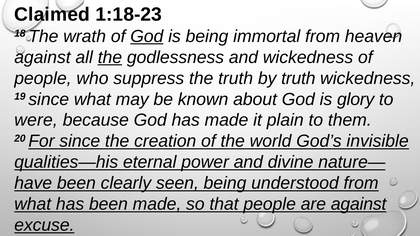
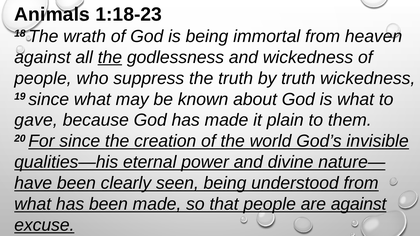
Claimed: Claimed -> Animals (52, 14)
God underline: present -> none (147, 36)
is glory: glory -> what (356, 99)
were: were -> gave (36, 120)
